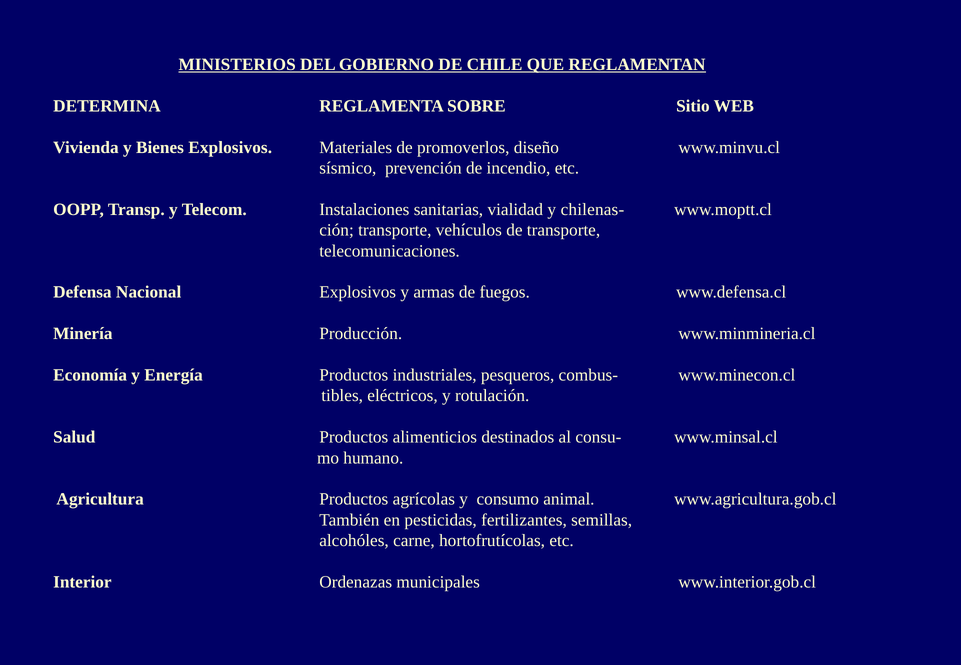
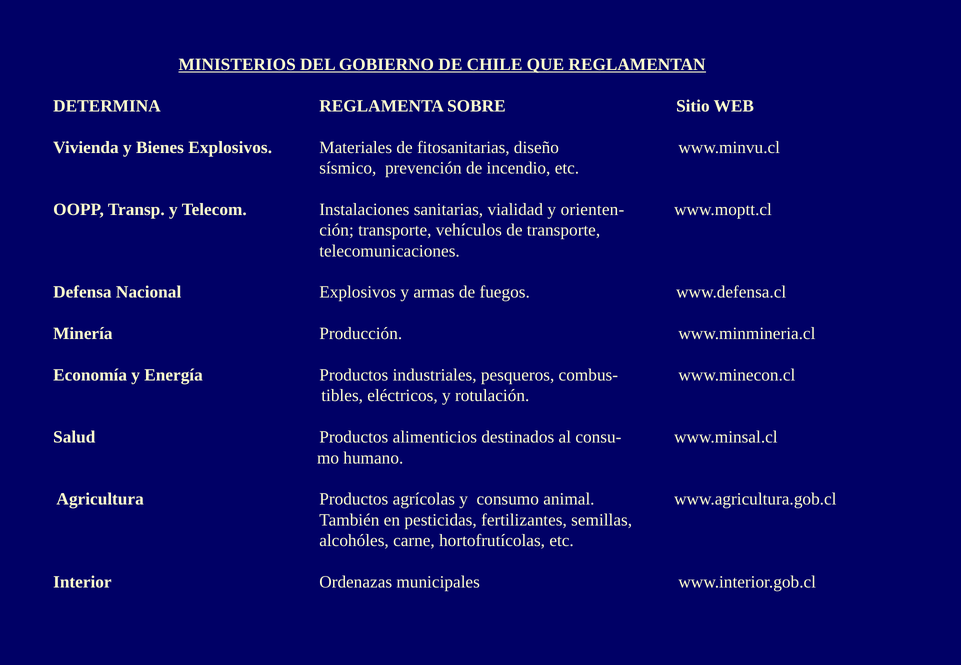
promoverlos: promoverlos -> fitosanitarias (463, 147)
chilenas-: chilenas- -> orienten- (592, 210)
